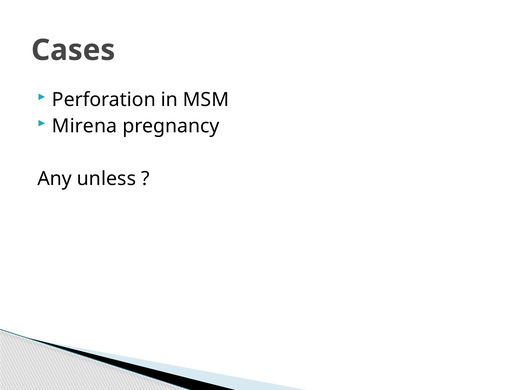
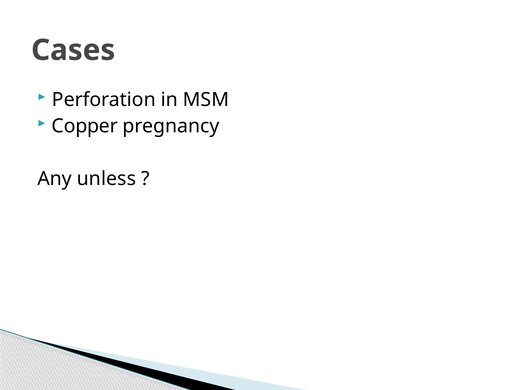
Mirena: Mirena -> Copper (85, 126)
